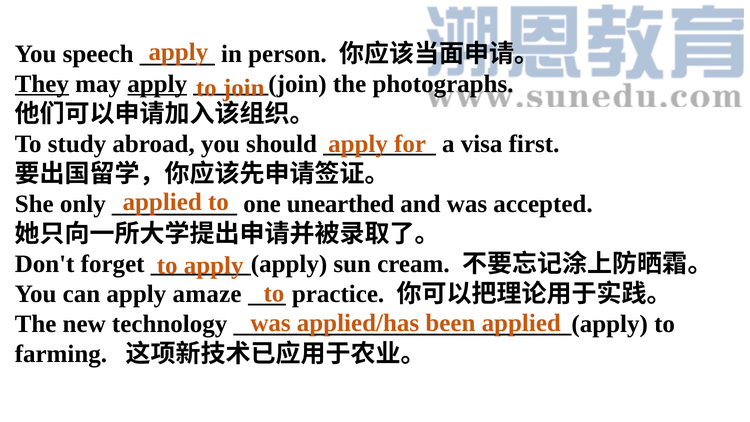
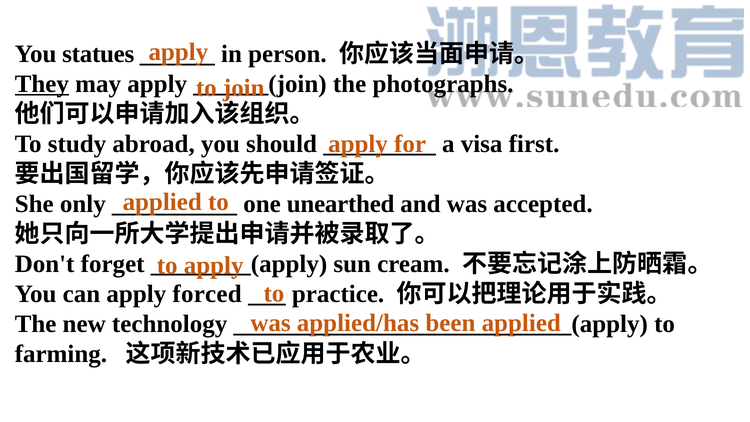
speech: speech -> statues (98, 54)
apply underline: present -> none (157, 84)
amaze: amaze -> forced (207, 294)
